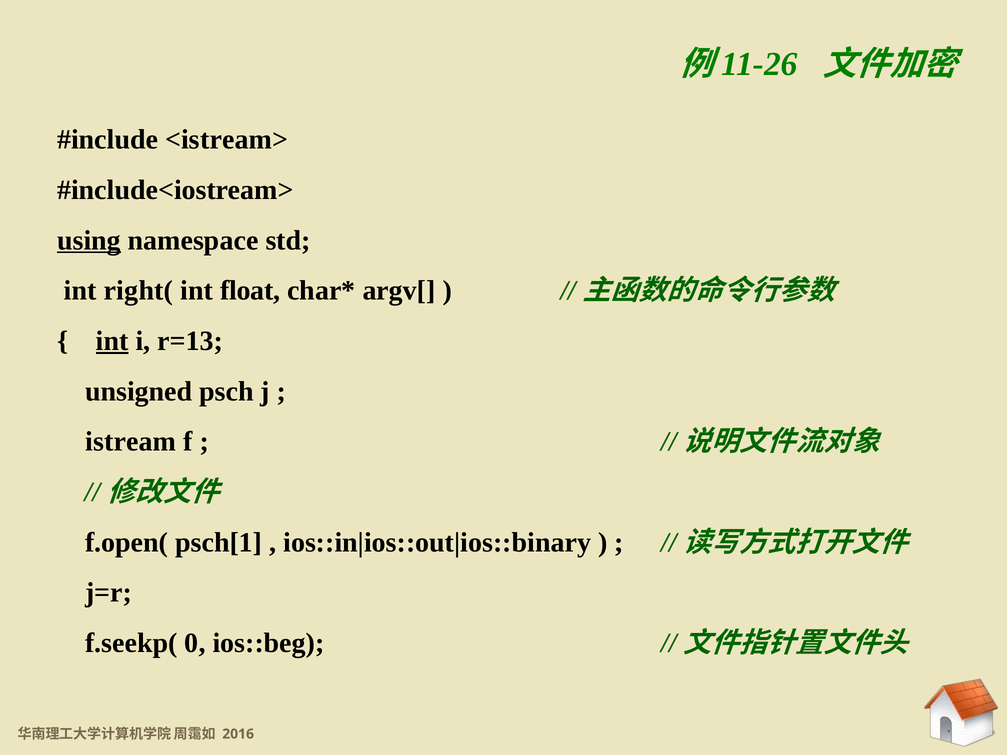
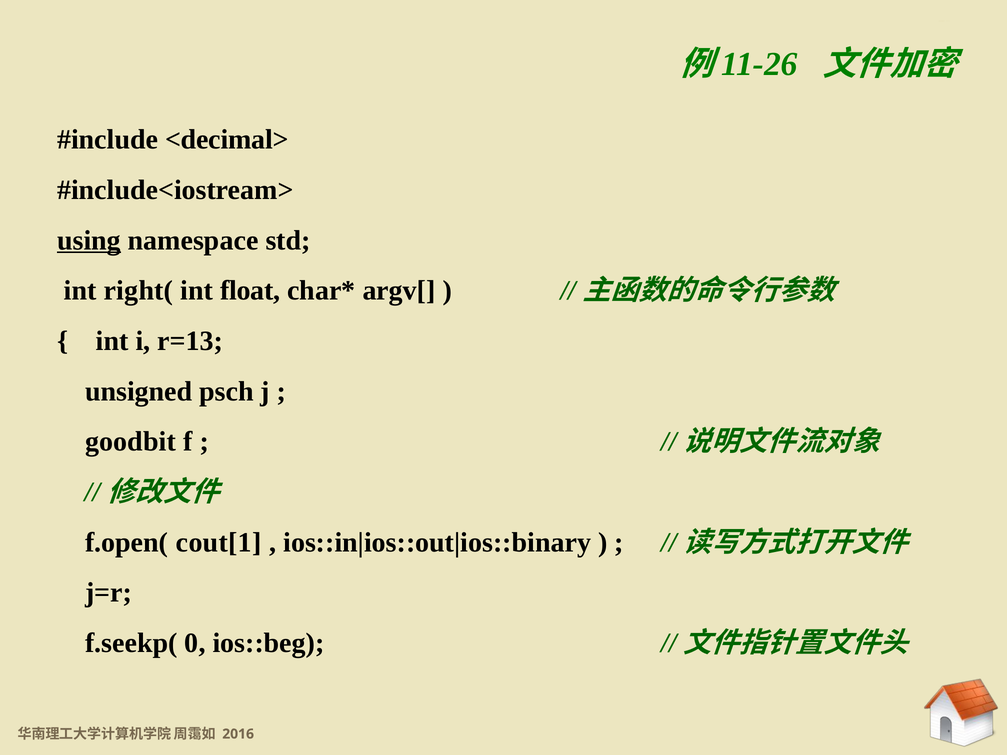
<istream>: <istream> -> <decimal> (227, 140)
int underline: present -> none (112, 341)
istream: istream -> goodbit (131, 442)
psch[1: psch[1 -> cout[1 (219, 543)
